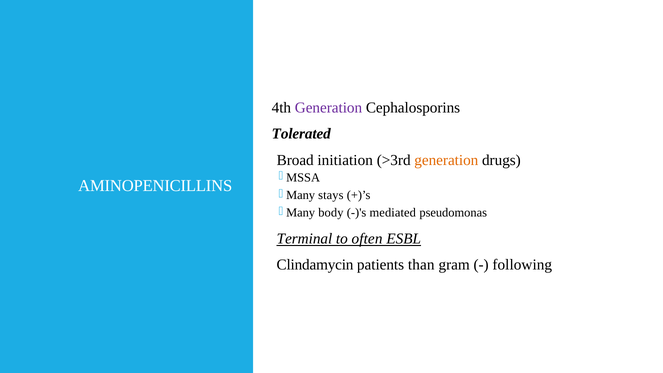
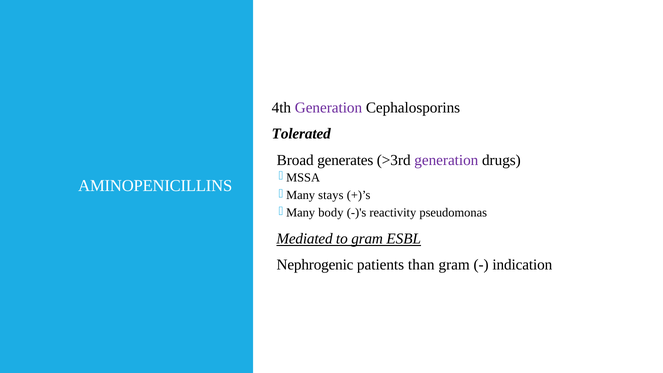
initiation: initiation -> generates (345, 160)
generation colour: orange -> purple (446, 160)
mediated: mediated -> reactivity (393, 213)
Terminal: Terminal -> Mediated (305, 239)
to often: often -> gram (367, 239)
Clindamycin: Clindamycin -> Nephrogenic (315, 265)
following: following -> indication (522, 265)
